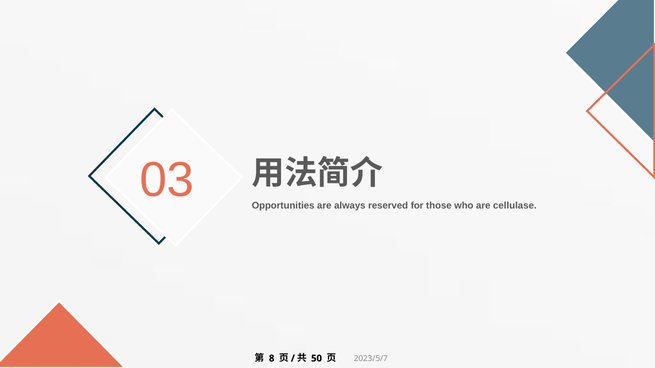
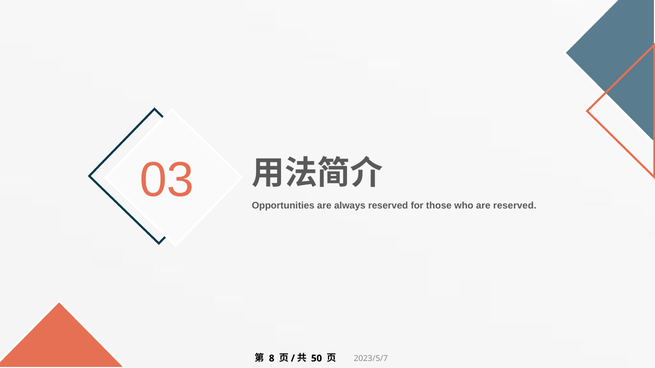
are cellulase: cellulase -> reserved (515, 206)
